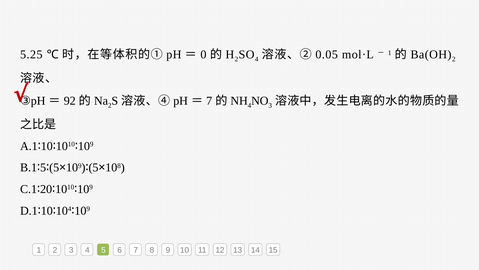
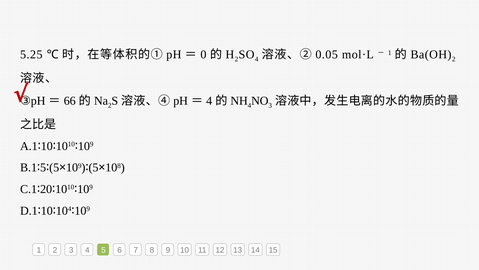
92: 92 -> 66 (70, 101)
7: 7 -> 4 (209, 101)
